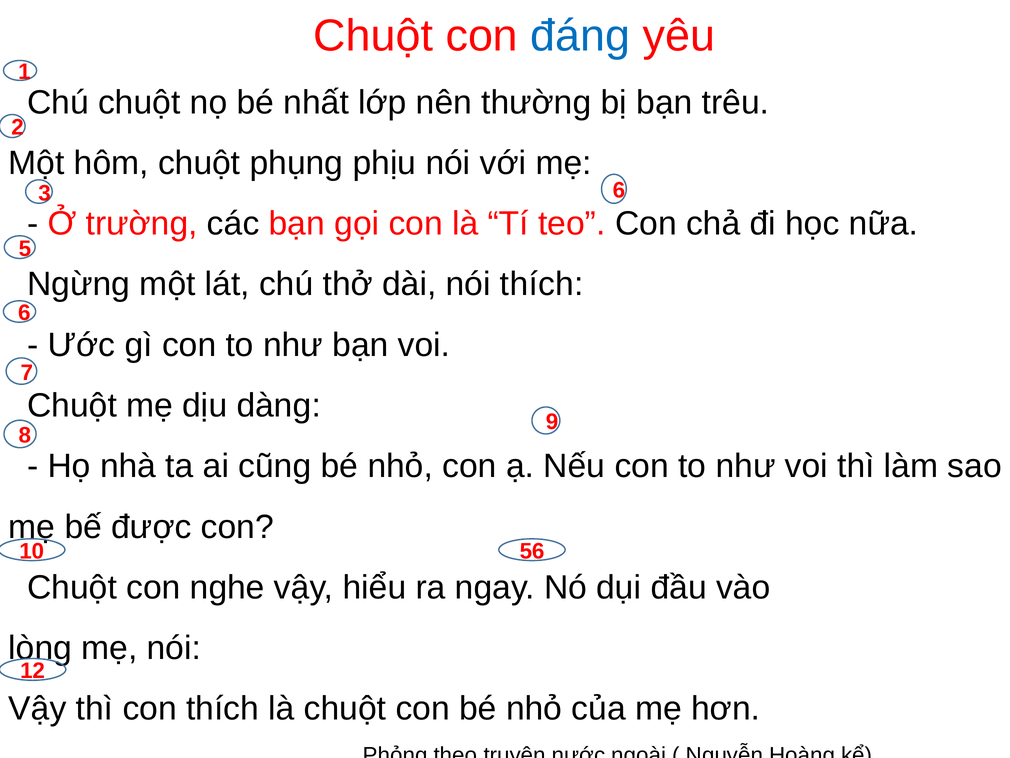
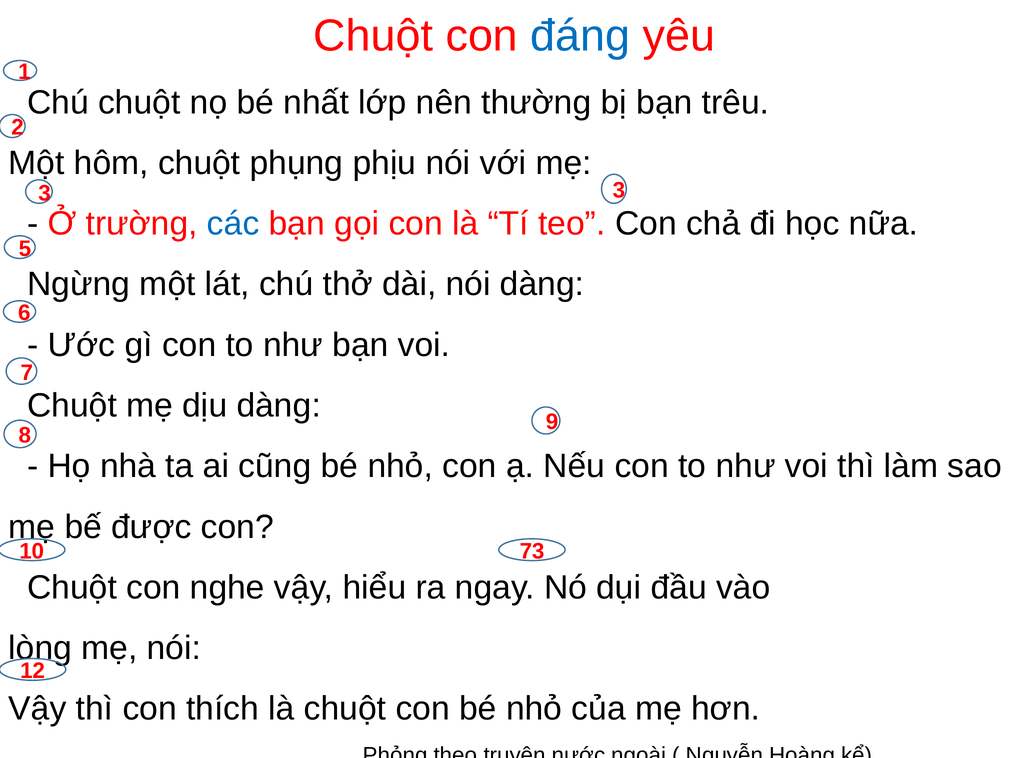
3 6: 6 -> 3 (619, 190)
các colour: black -> blue (233, 224)
nói thích: thích -> dàng (542, 284)
56: 56 -> 73 (532, 551)
